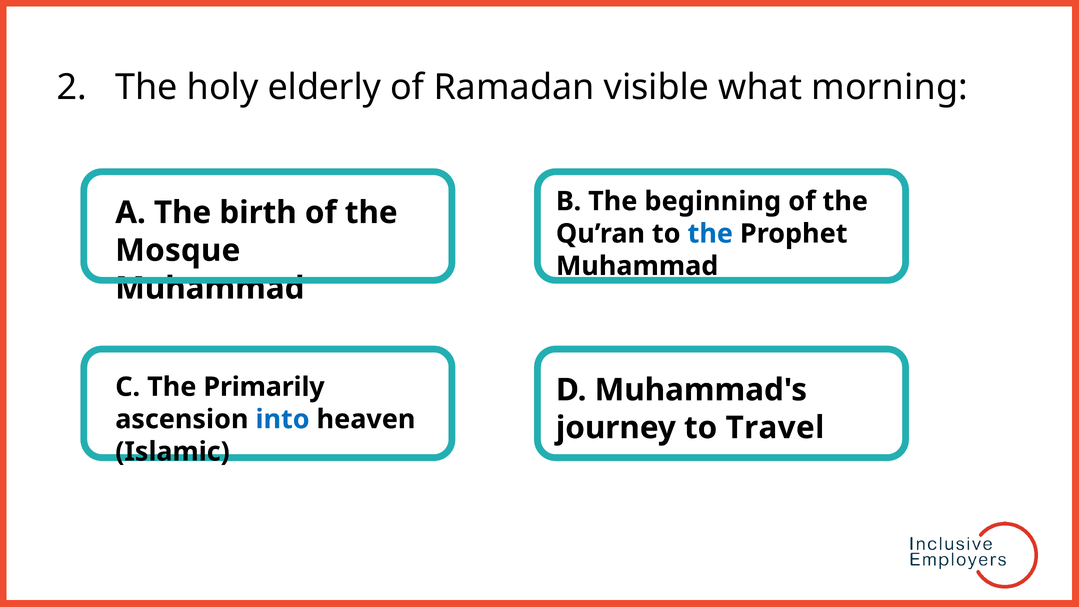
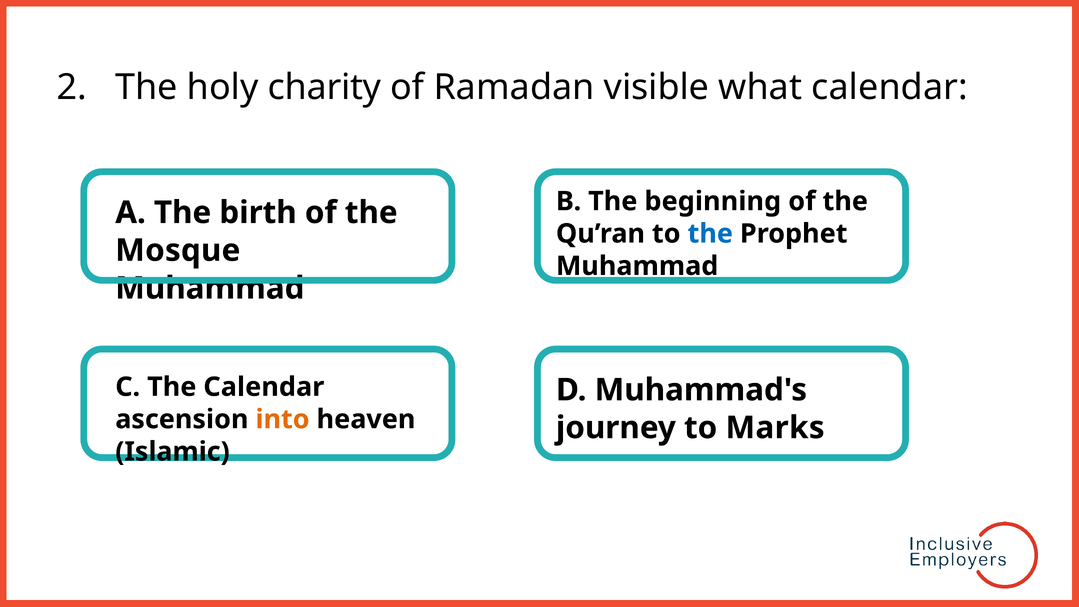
elderly: elderly -> charity (325, 88)
what morning: morning -> calendar (890, 88)
The Primarily: Primarily -> Calendar (264, 387)
into colour: blue -> orange (283, 419)
Travel: Travel -> Marks (775, 428)
